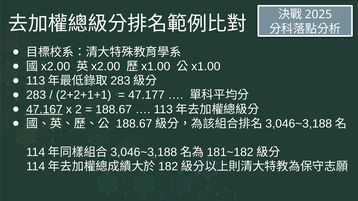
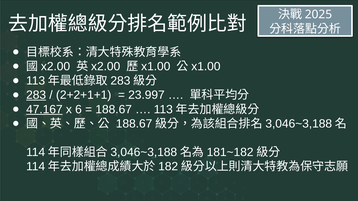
283 underline: none -> present (36, 95)
47.177: 47.177 -> 23.997 (146, 95)
2: 2 -> 6 (78, 110)
